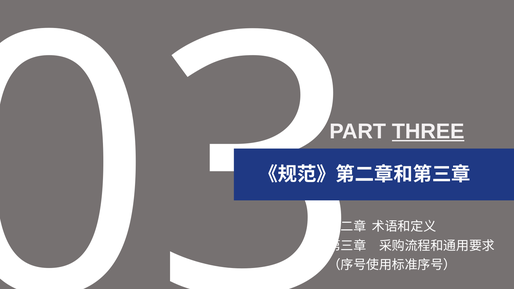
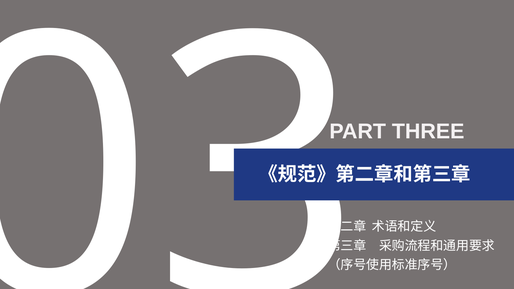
THREE underline: present -> none (428, 131)
